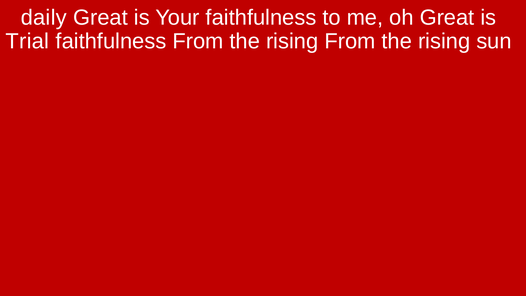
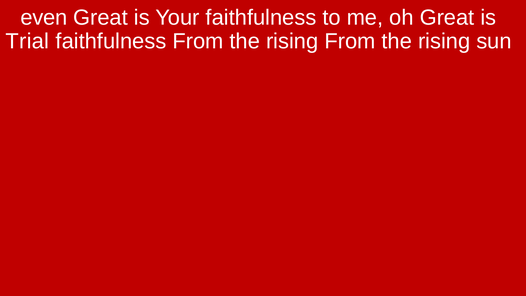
daily: daily -> even (44, 18)
